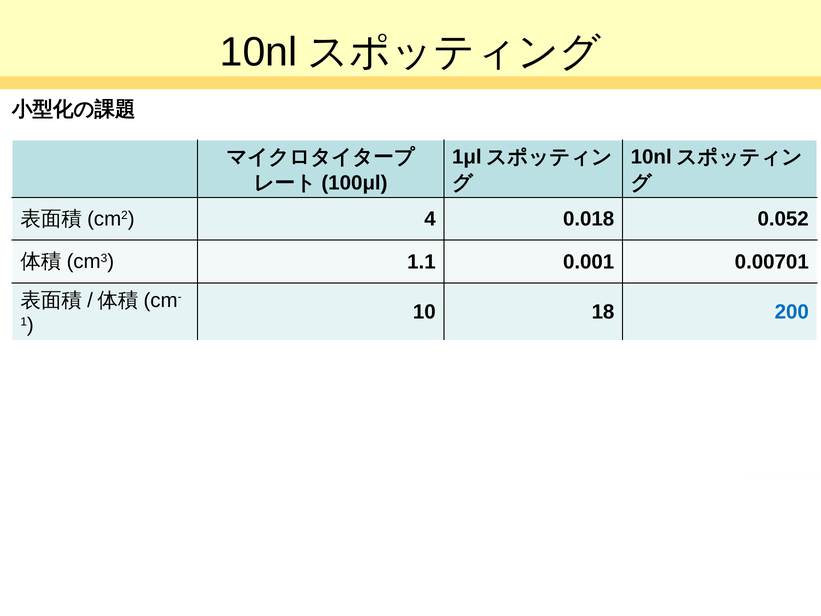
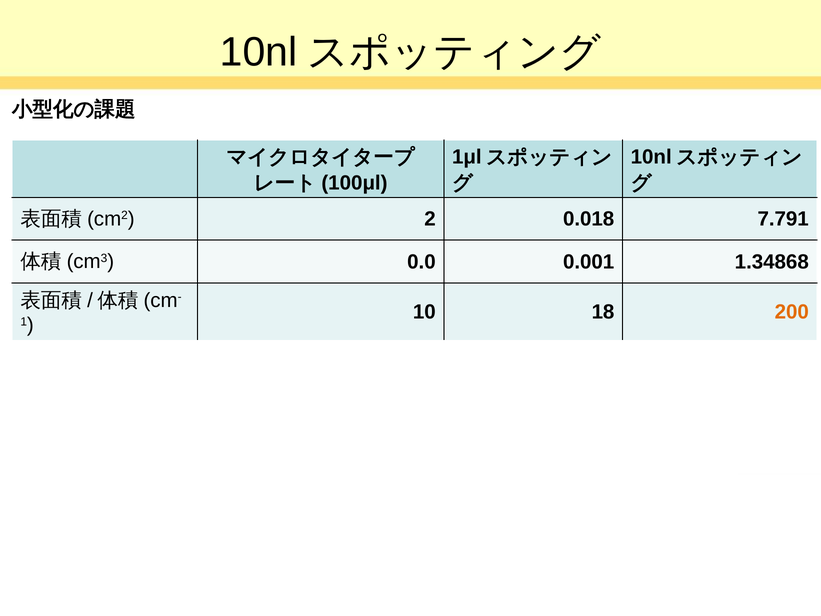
4: 4 -> 2 (430, 219)
0.052: 0.052 -> 7.791 (783, 219)
1.1: 1.1 -> 0.0 (421, 262)
0.00701: 0.00701 -> 1.34868 (772, 262)
200 colour: blue -> orange (792, 312)
